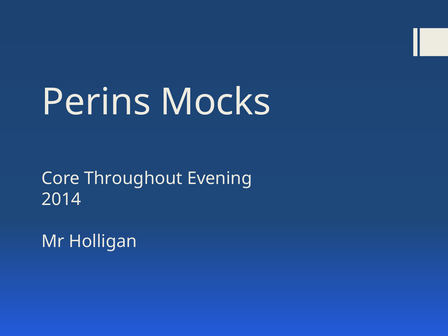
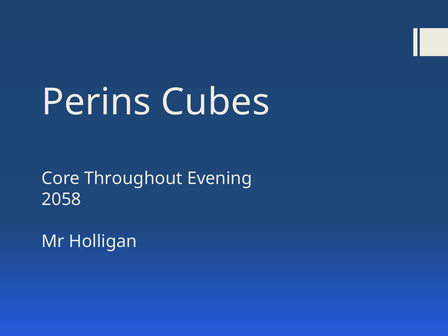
Mocks: Mocks -> Cubes (215, 102)
2014: 2014 -> 2058 (61, 199)
